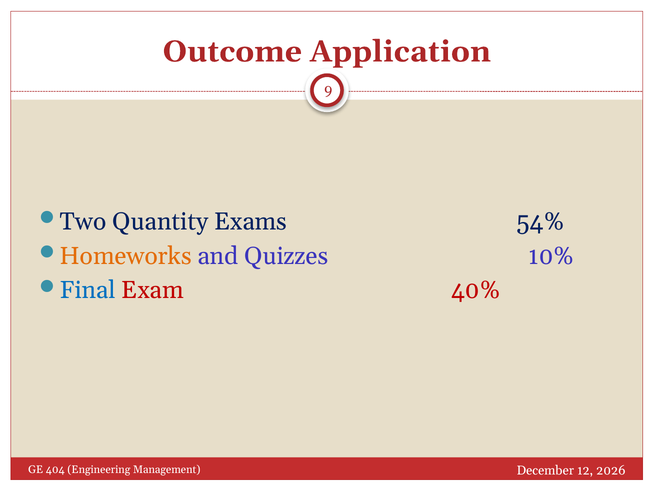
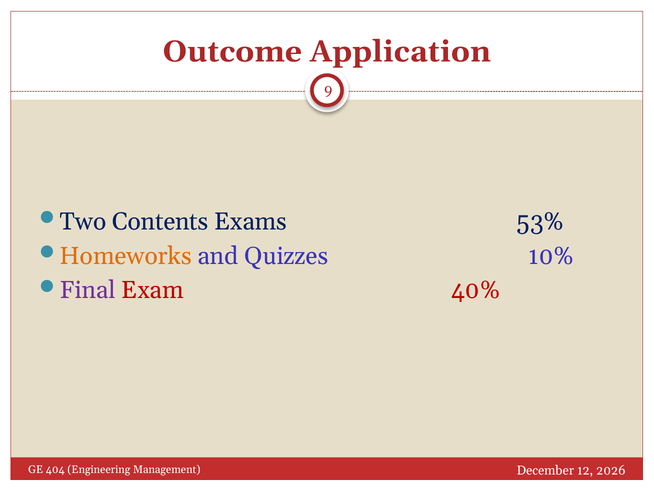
Quantity: Quantity -> Contents (160, 221)
54%: 54% -> 53% (540, 221)
Final colour: blue -> purple (88, 290)
